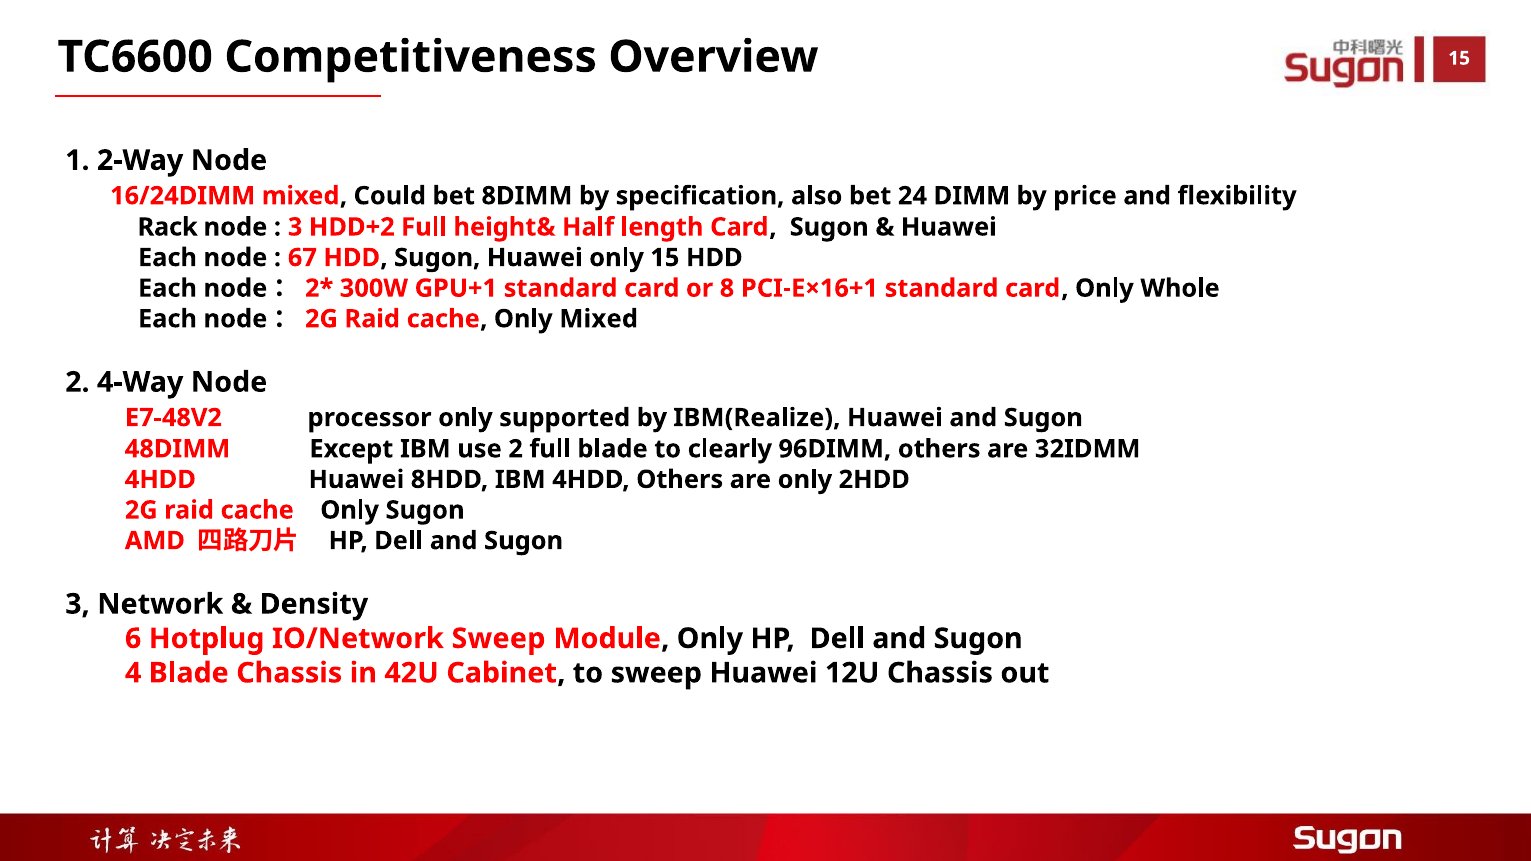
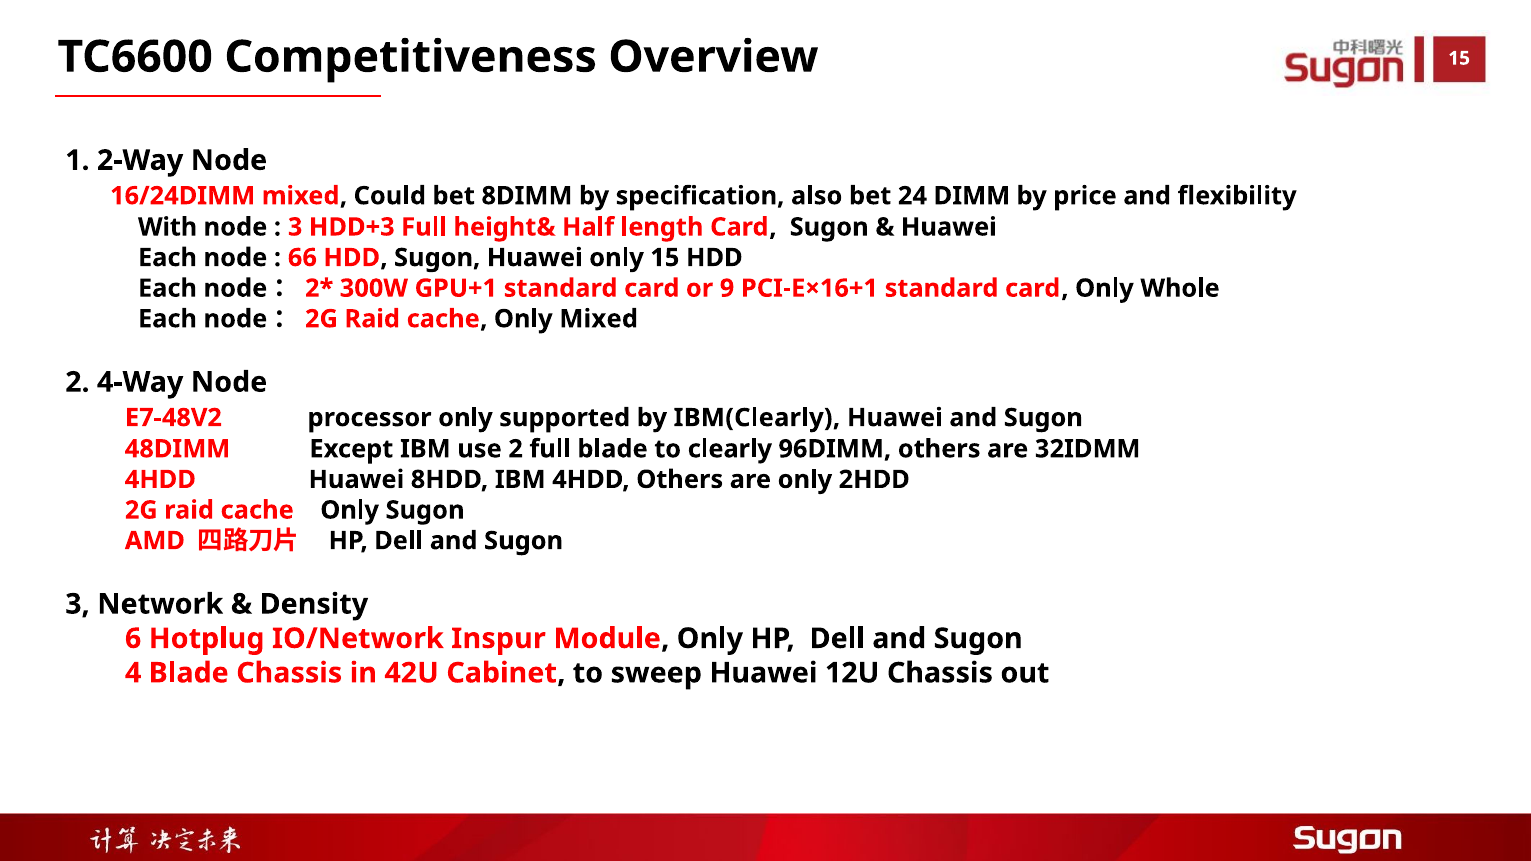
Rack: Rack -> With (168, 227)
HDD+2: HDD+2 -> HDD+3 (352, 227)
67: 67 -> 66 (302, 258)
8: 8 -> 9 (727, 288)
IBM(Realize: IBM(Realize -> IBM(Clearly (757, 418)
IO/Network Sweep: Sweep -> Inspur (499, 639)
